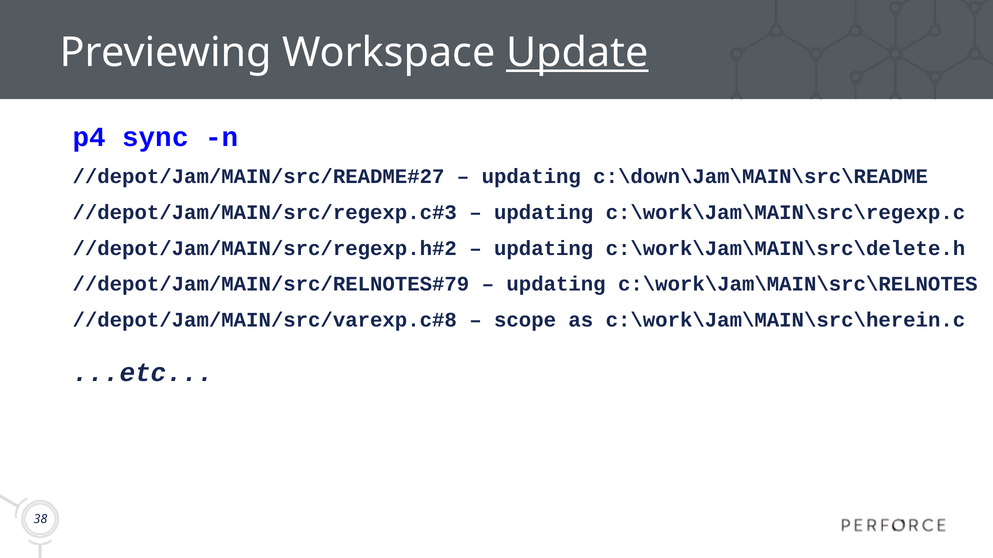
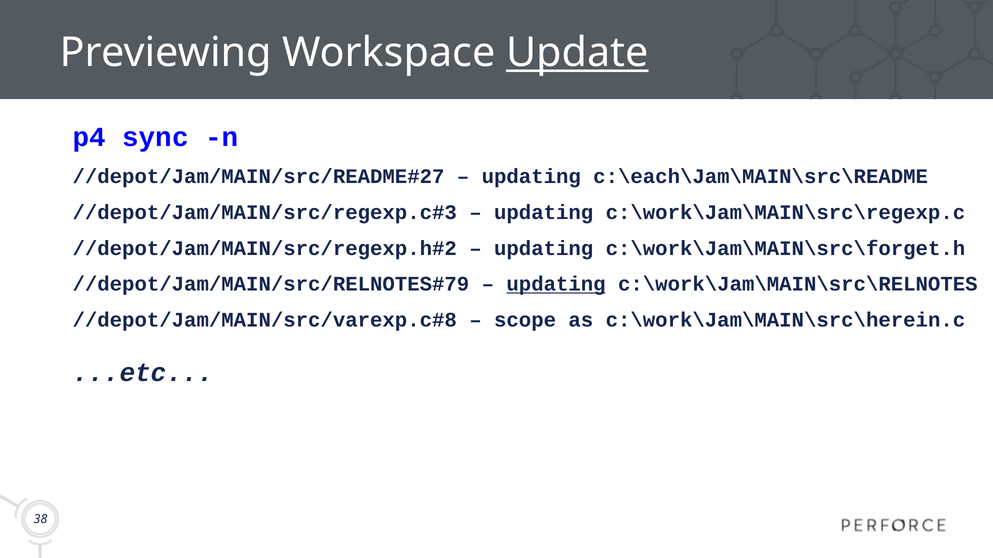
c:\down\Jam\MAIN\src\README: c:\down\Jam\MAIN\src\README -> c:\each\Jam\MAIN\src\README (761, 177)
c:\work\Jam\MAIN\src\delete.h: c:\work\Jam\MAIN\src\delete.h -> c:\work\Jam\MAIN\src\forget.h (785, 248)
updating underline: none -> present (556, 284)
